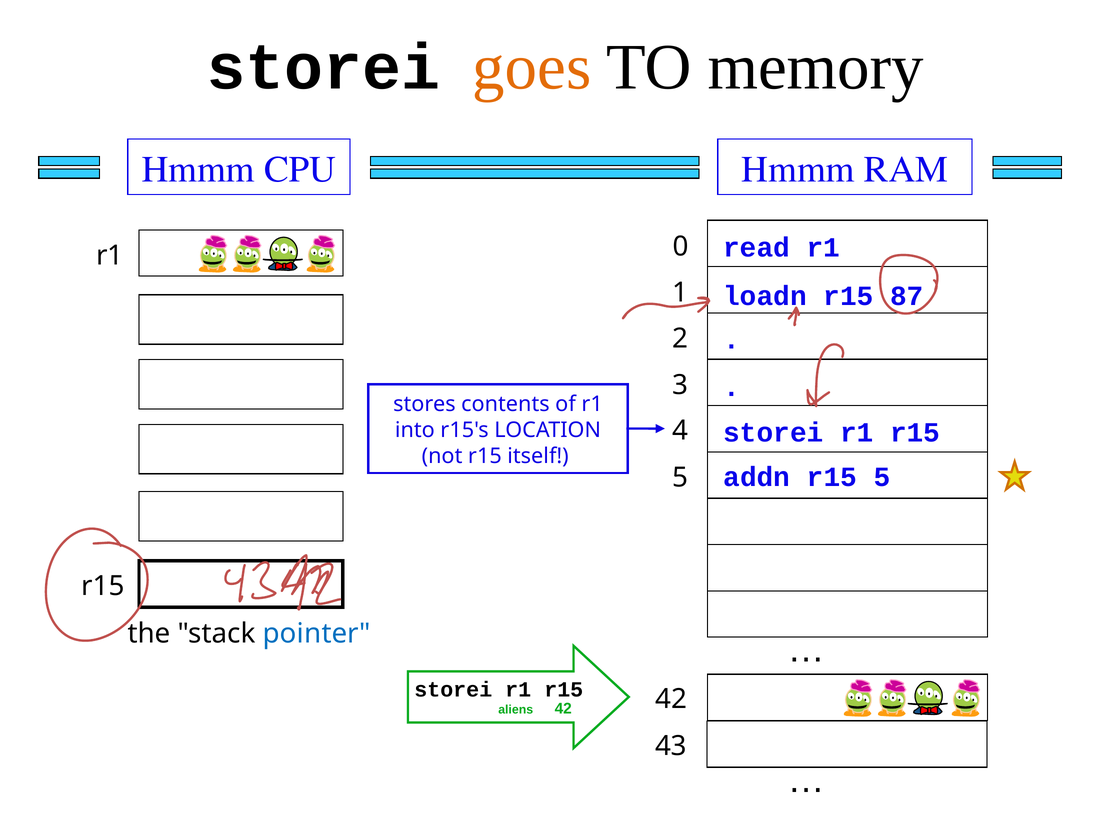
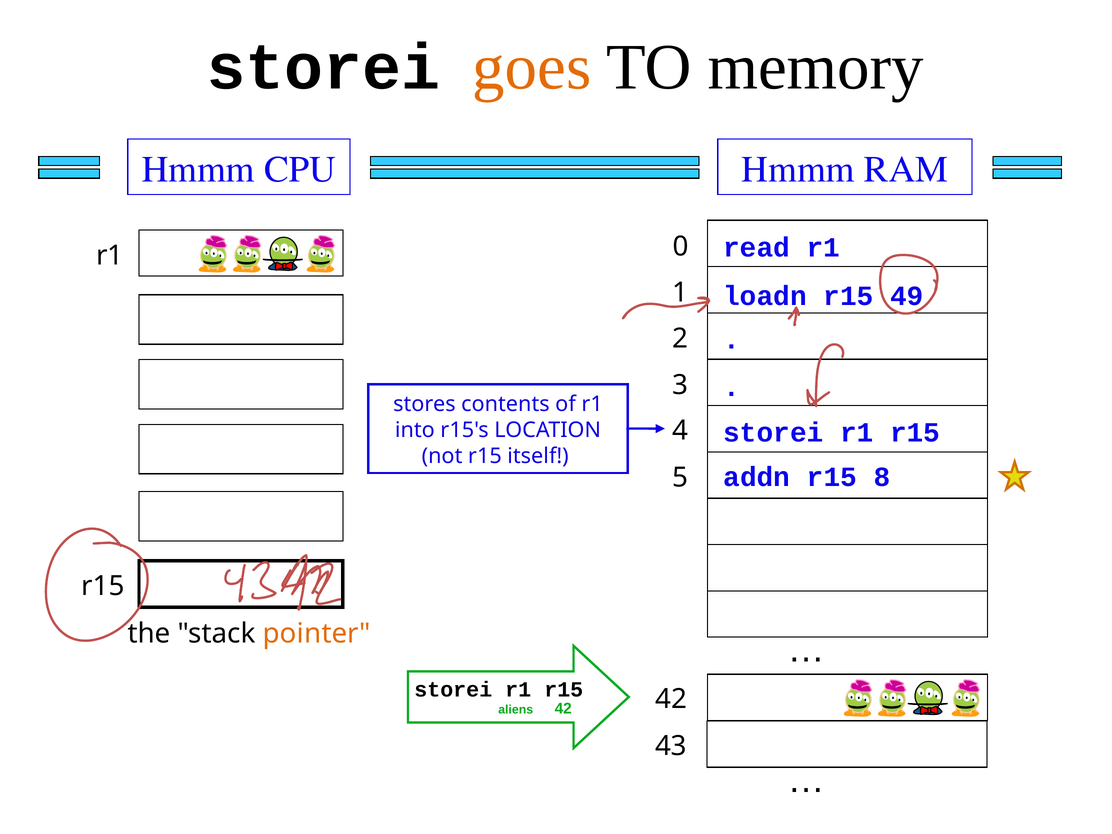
87: 87 -> 49 (907, 296)
r15 5: 5 -> 8 (882, 477)
pointer colour: blue -> orange (317, 634)
